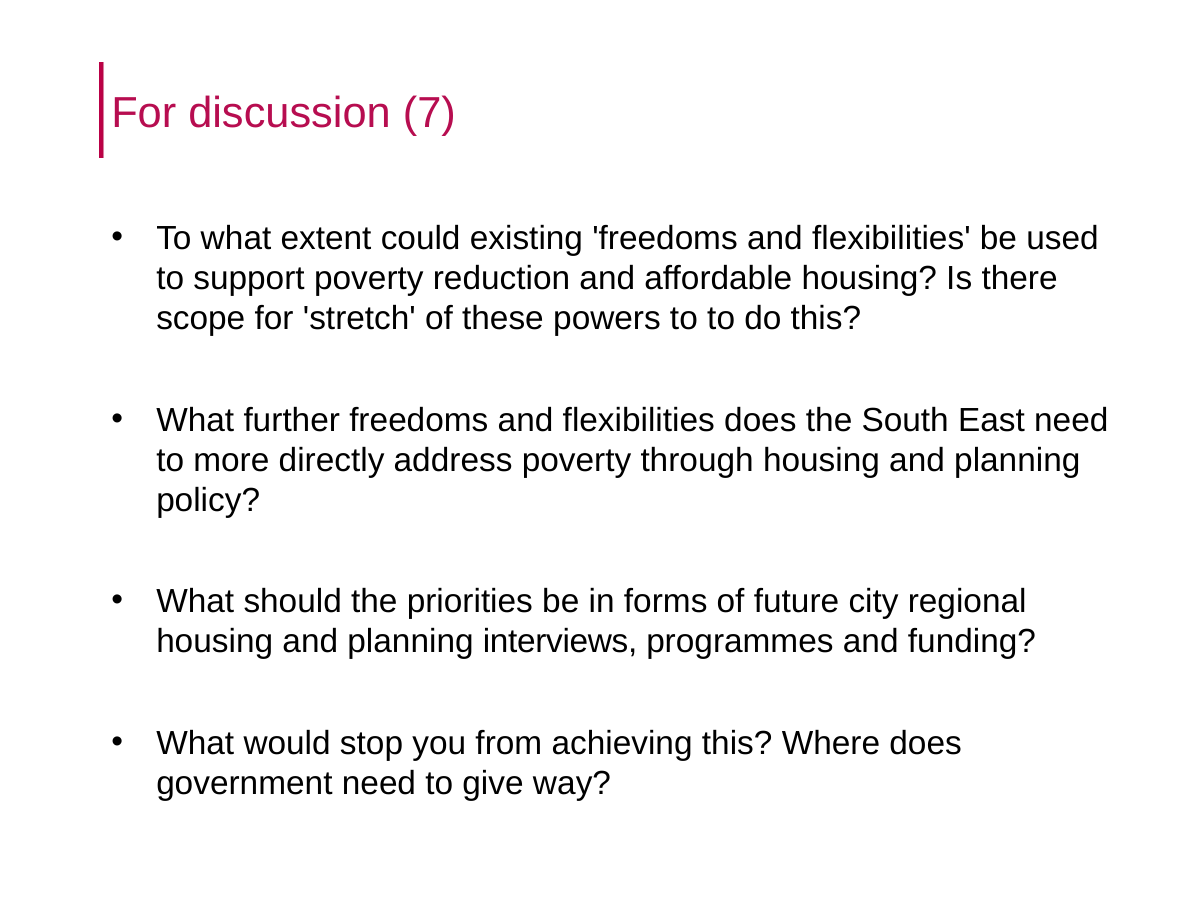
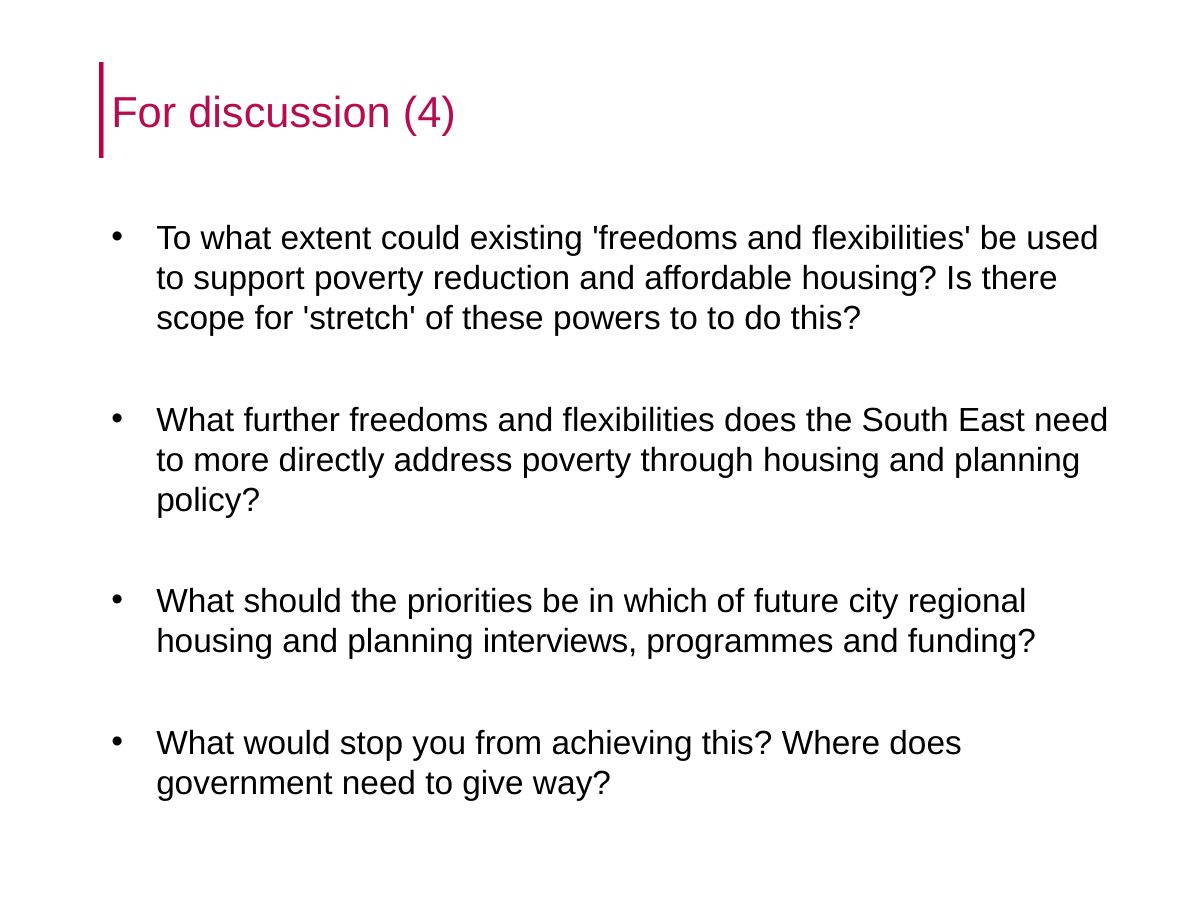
7: 7 -> 4 (429, 113)
forms: forms -> which (666, 602)
